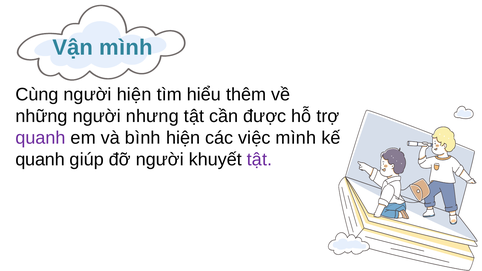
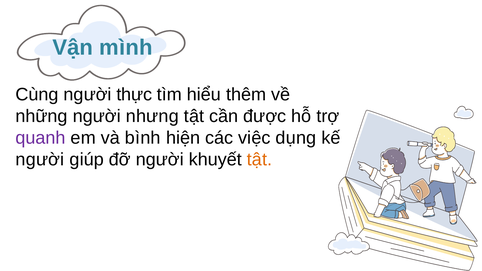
người hiện: hiện -> thực (134, 95)
việc mình: mình -> dụng (296, 138)
quanh: quanh -> người (40, 160)
tật colour: purple -> orange (260, 160)
